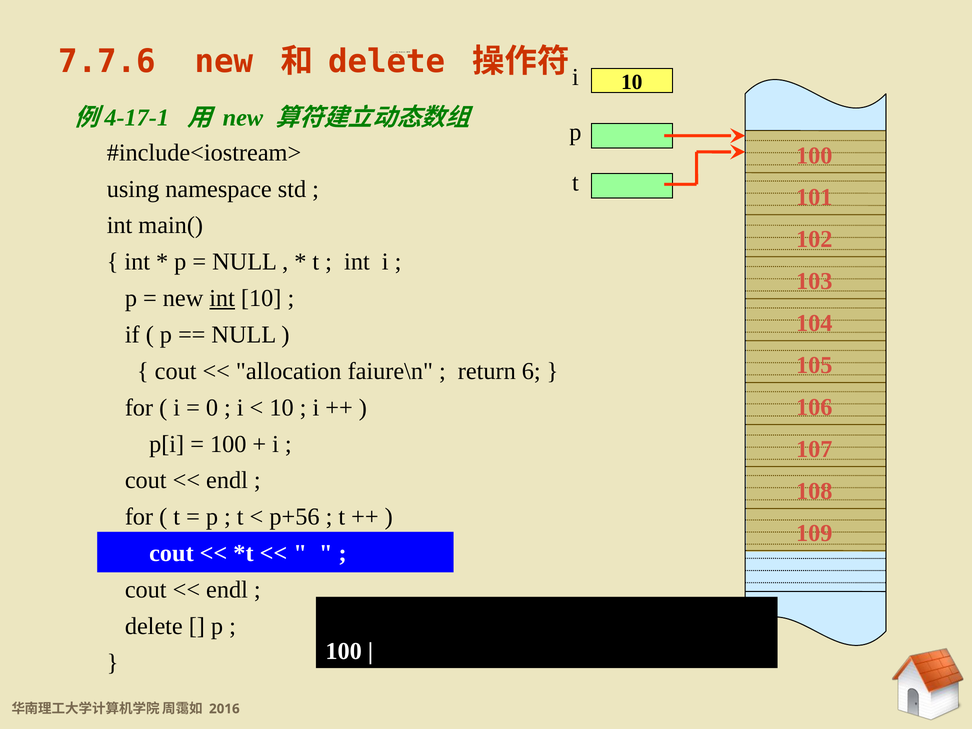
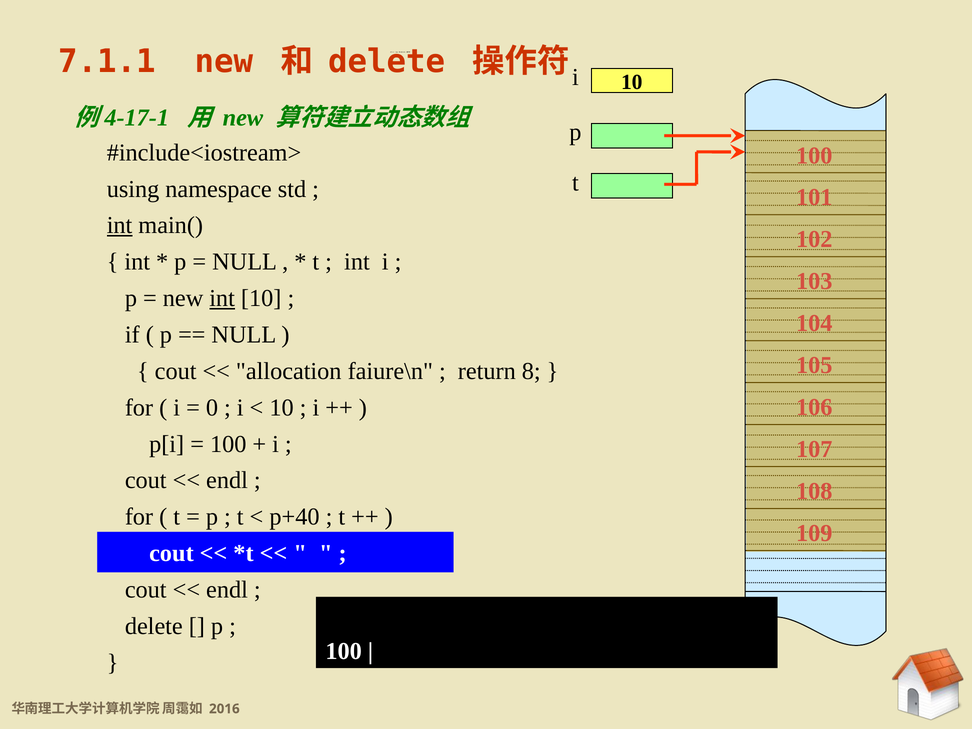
7.7.6: 7.7.6 -> 7.1.1 (107, 61)
int underline: none -> present (120, 225)
6: 6 -> 8 (531, 371)
p+56: p+56 -> p+40 (295, 517)
